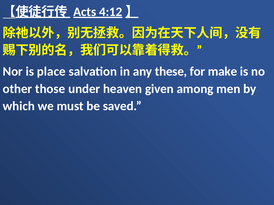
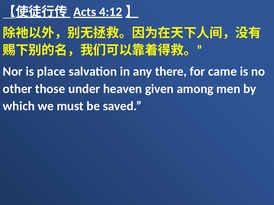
these: these -> there (171, 72)
make: make -> came (222, 72)
